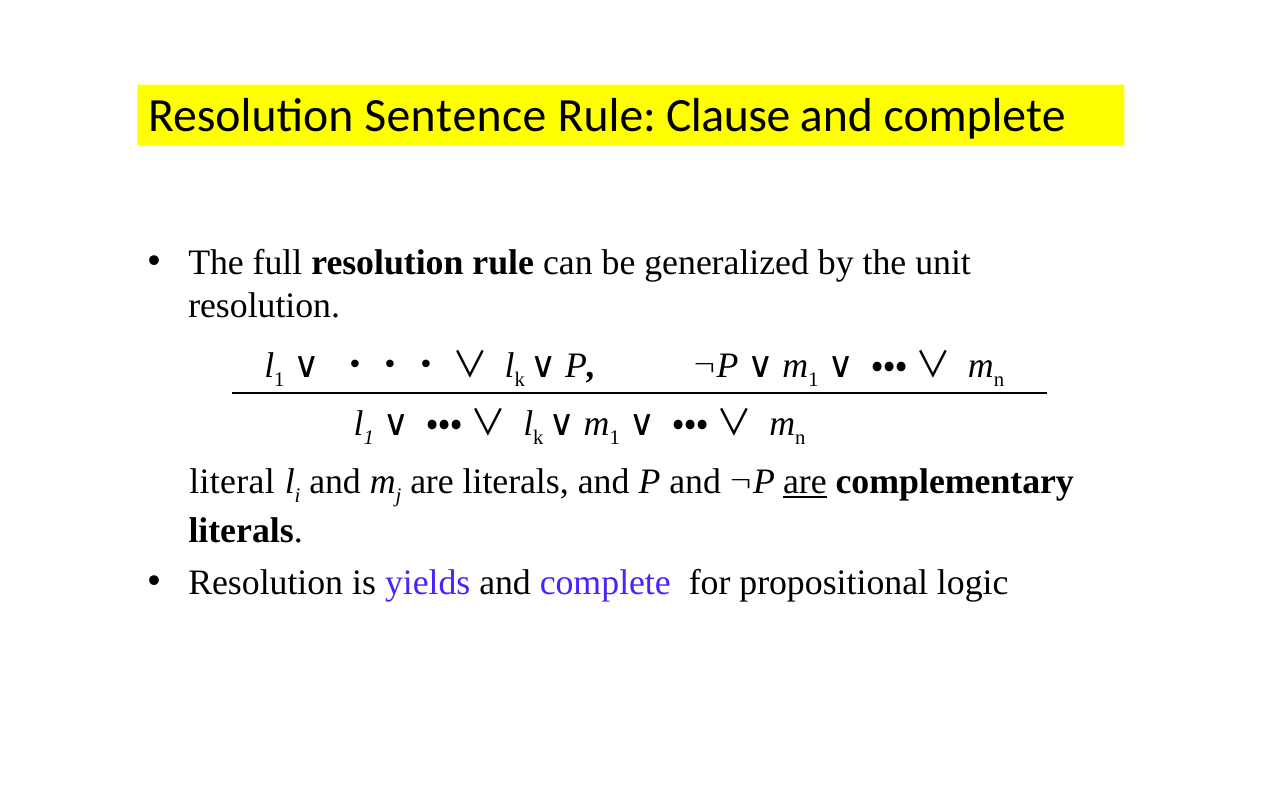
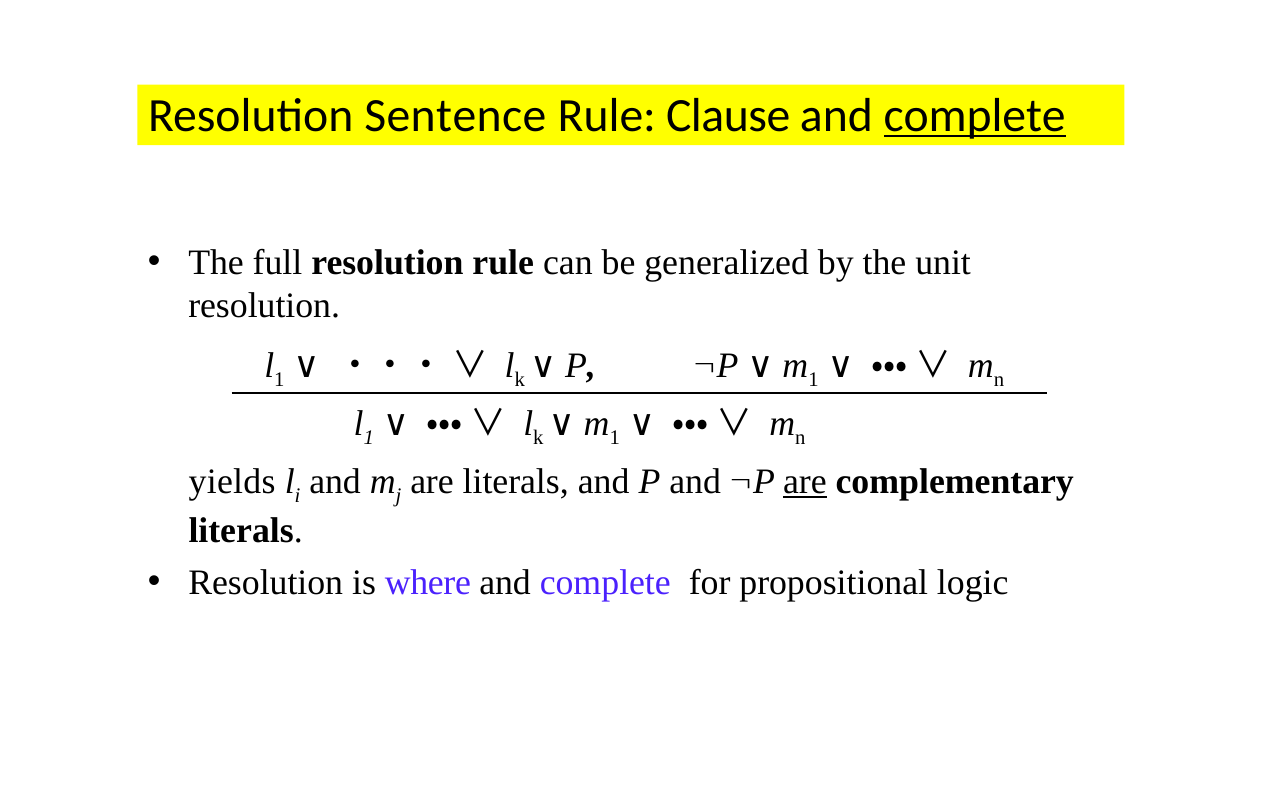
complete underline: none -> present (975, 115)
literal: literal -> yields (232, 482)
yields: yields -> where (428, 582)
